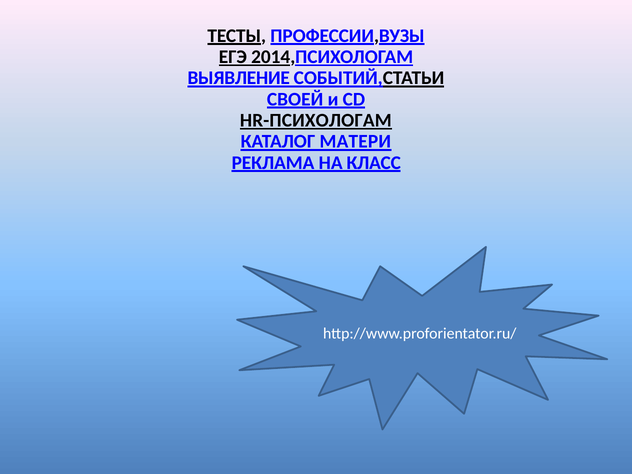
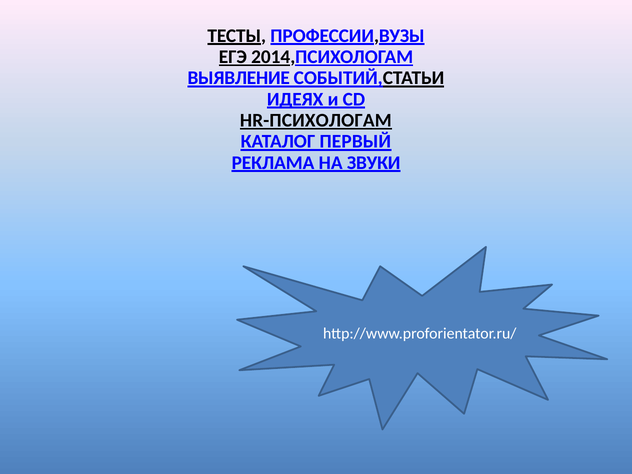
СВОЕЙ: СВОЕЙ -> ИДЕЯХ (295, 99)
МАТЕРИ: МАТЕРИ -> ПЕРВЫЙ (355, 142)
КЛАСС: КЛАСС -> ЗВУКИ (374, 163)
